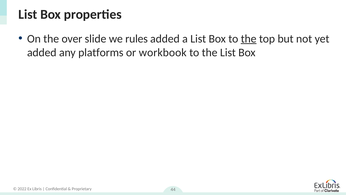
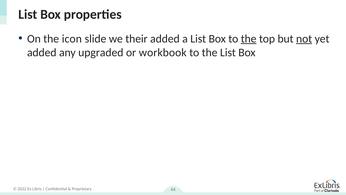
over: over -> icon (72, 39)
rules: rules -> their (137, 39)
not underline: none -> present (304, 39)
platforms: platforms -> upgraded (101, 52)
